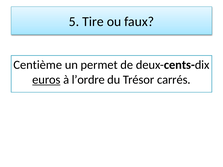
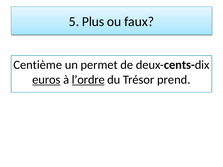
Tire: Tire -> Plus (93, 22)
l’ordre underline: none -> present (88, 80)
carrés: carrés -> prend (174, 80)
